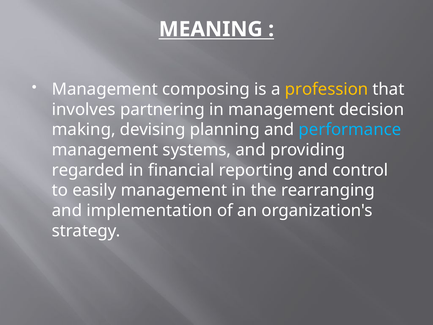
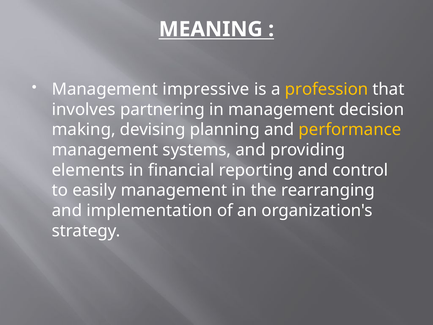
composing: composing -> impressive (206, 89)
performance colour: light blue -> yellow (350, 130)
regarded: regarded -> elements (88, 170)
